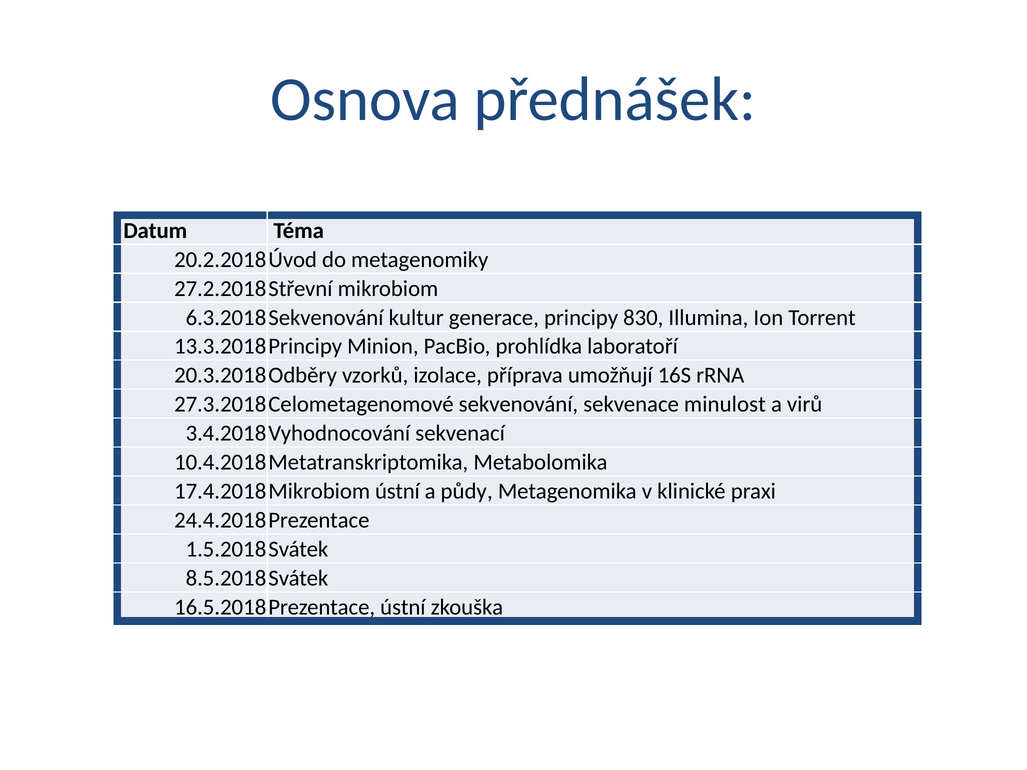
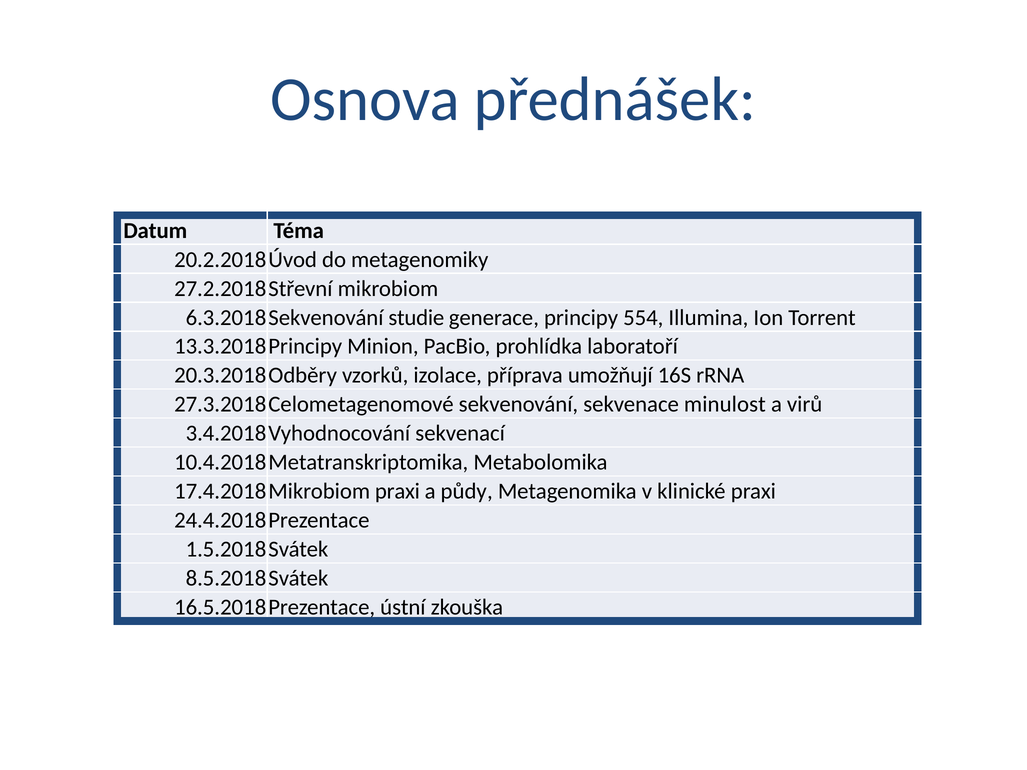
kultur: kultur -> studie (416, 318)
830: 830 -> 554 (643, 318)
ústní: ústní -> praxi (397, 492)
